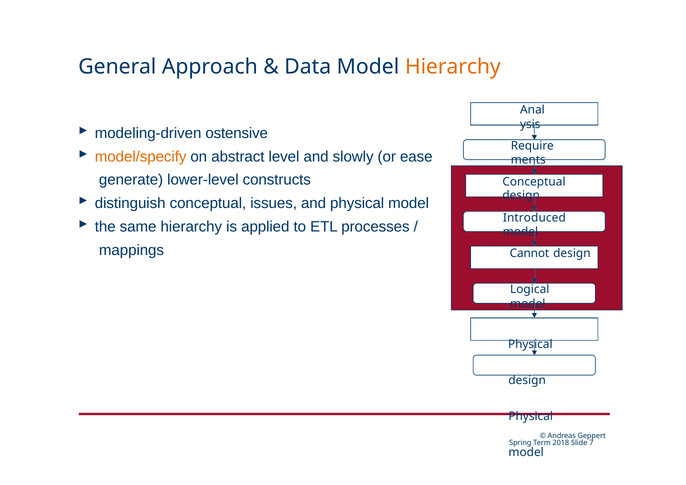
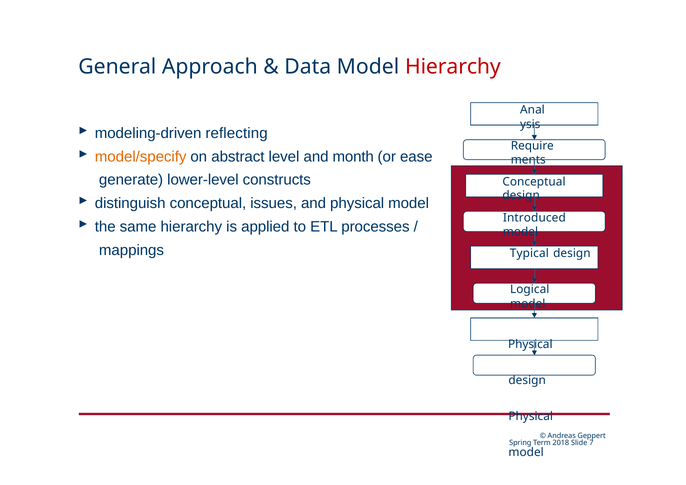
Hierarchy colour: orange -> red (453, 67)
ostensive: ostensive -> reflecting (237, 133)
slowly: slowly -> month (353, 157)
Cannot: Cannot -> Typical (529, 254)
